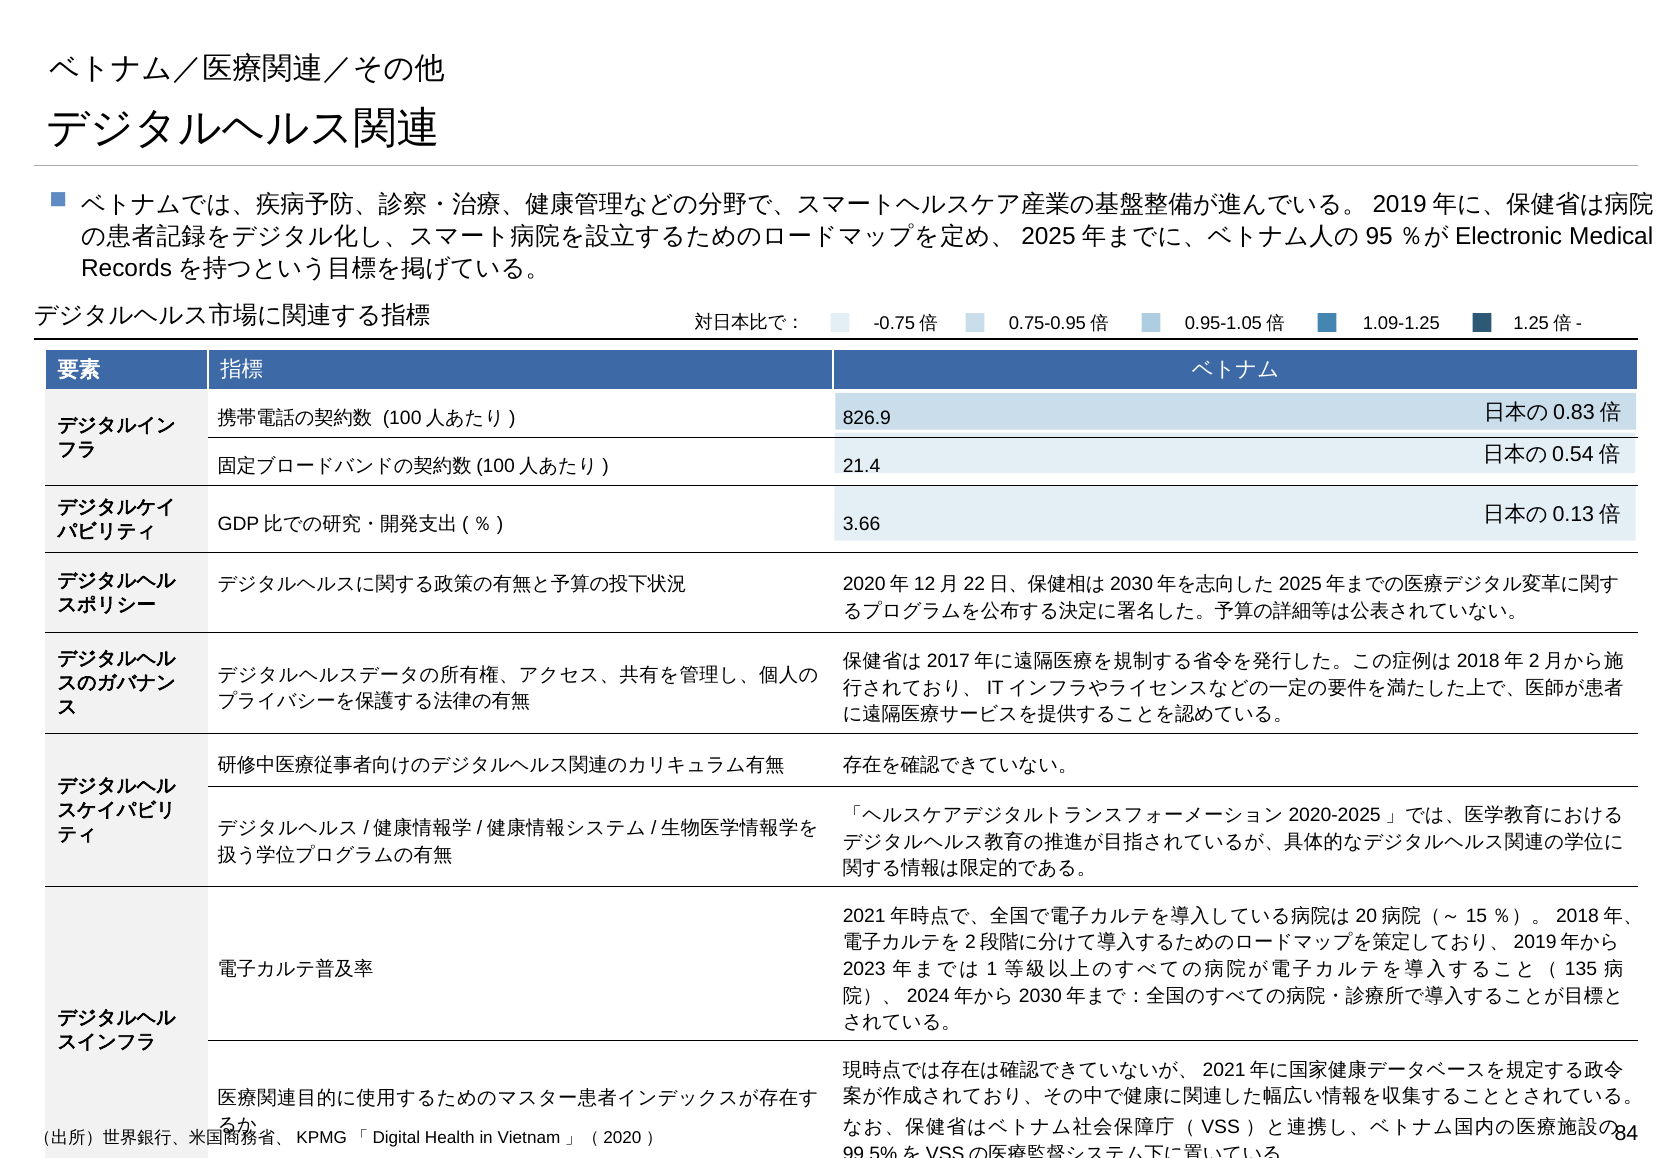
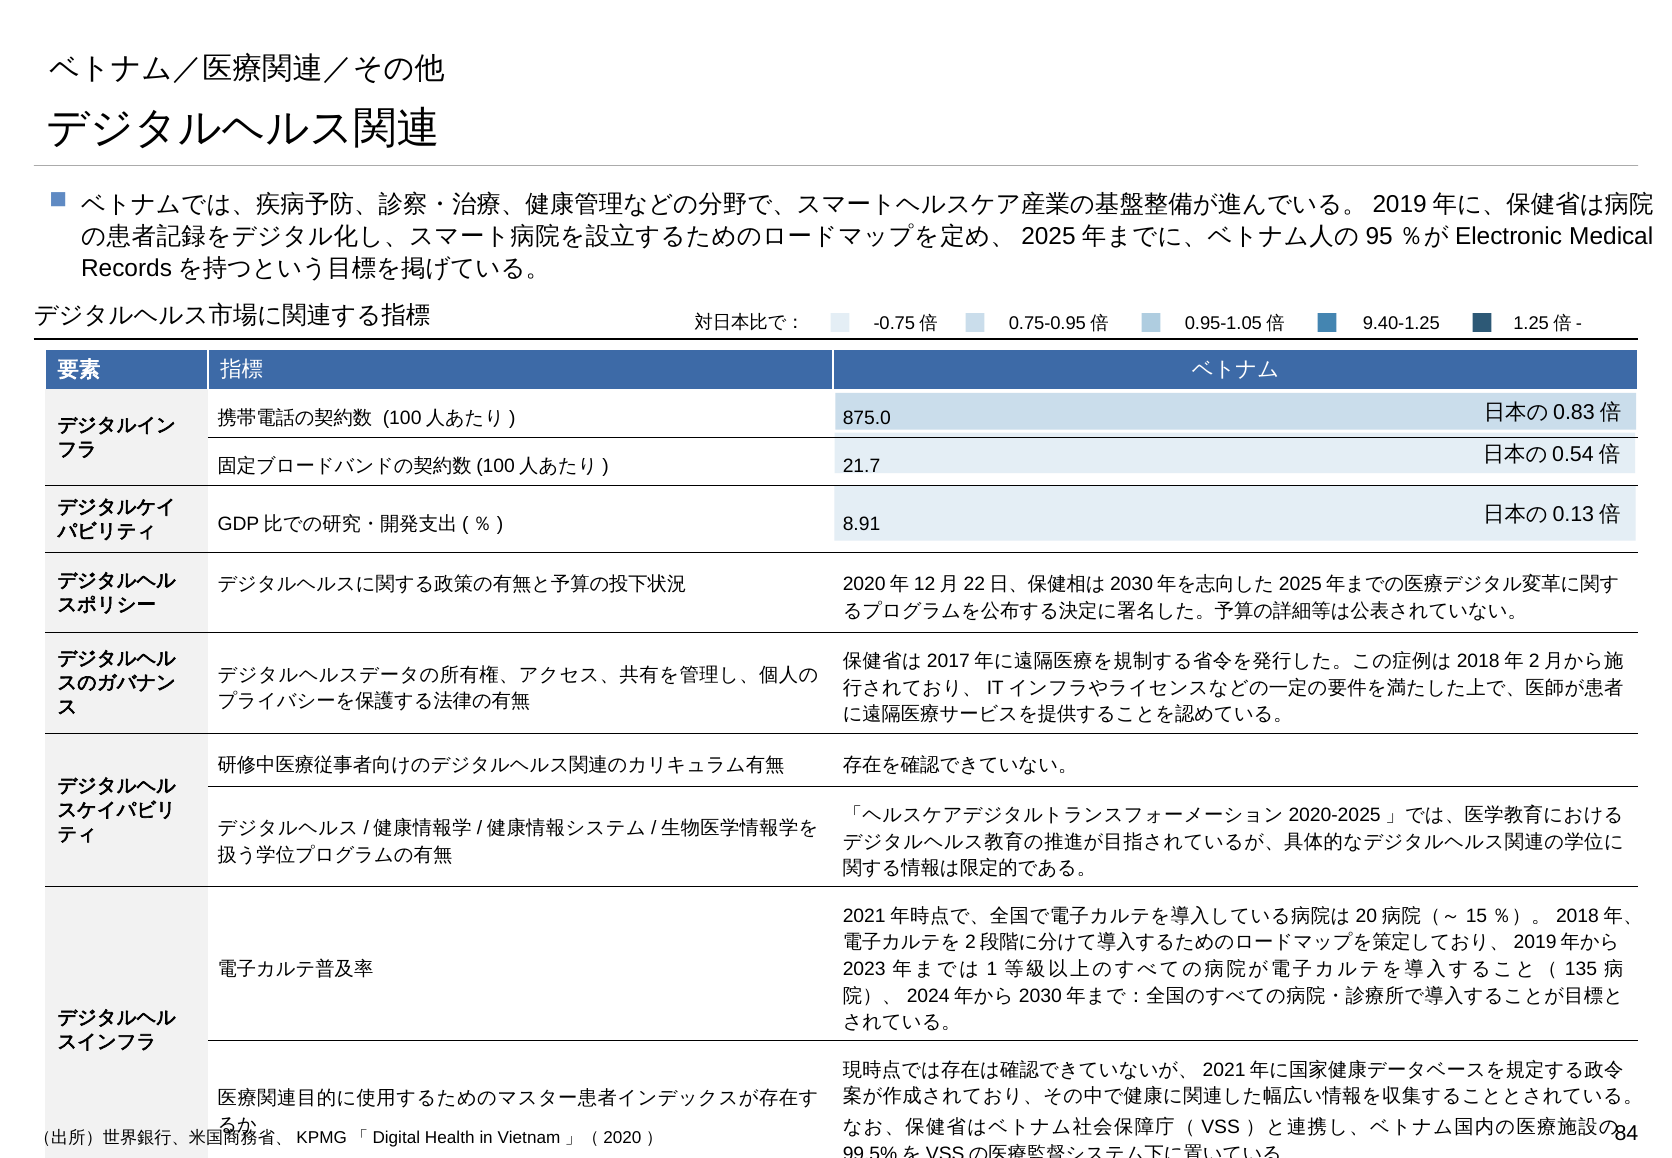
1.09-1.25: 1.09-1.25 -> 9.40-1.25 (1401, 324)
826.9: 826.9 -> 875.0 (867, 418)
21.4: 21.4 -> 21.7 (862, 466)
3.66: 3.66 -> 8.91 (862, 524)
